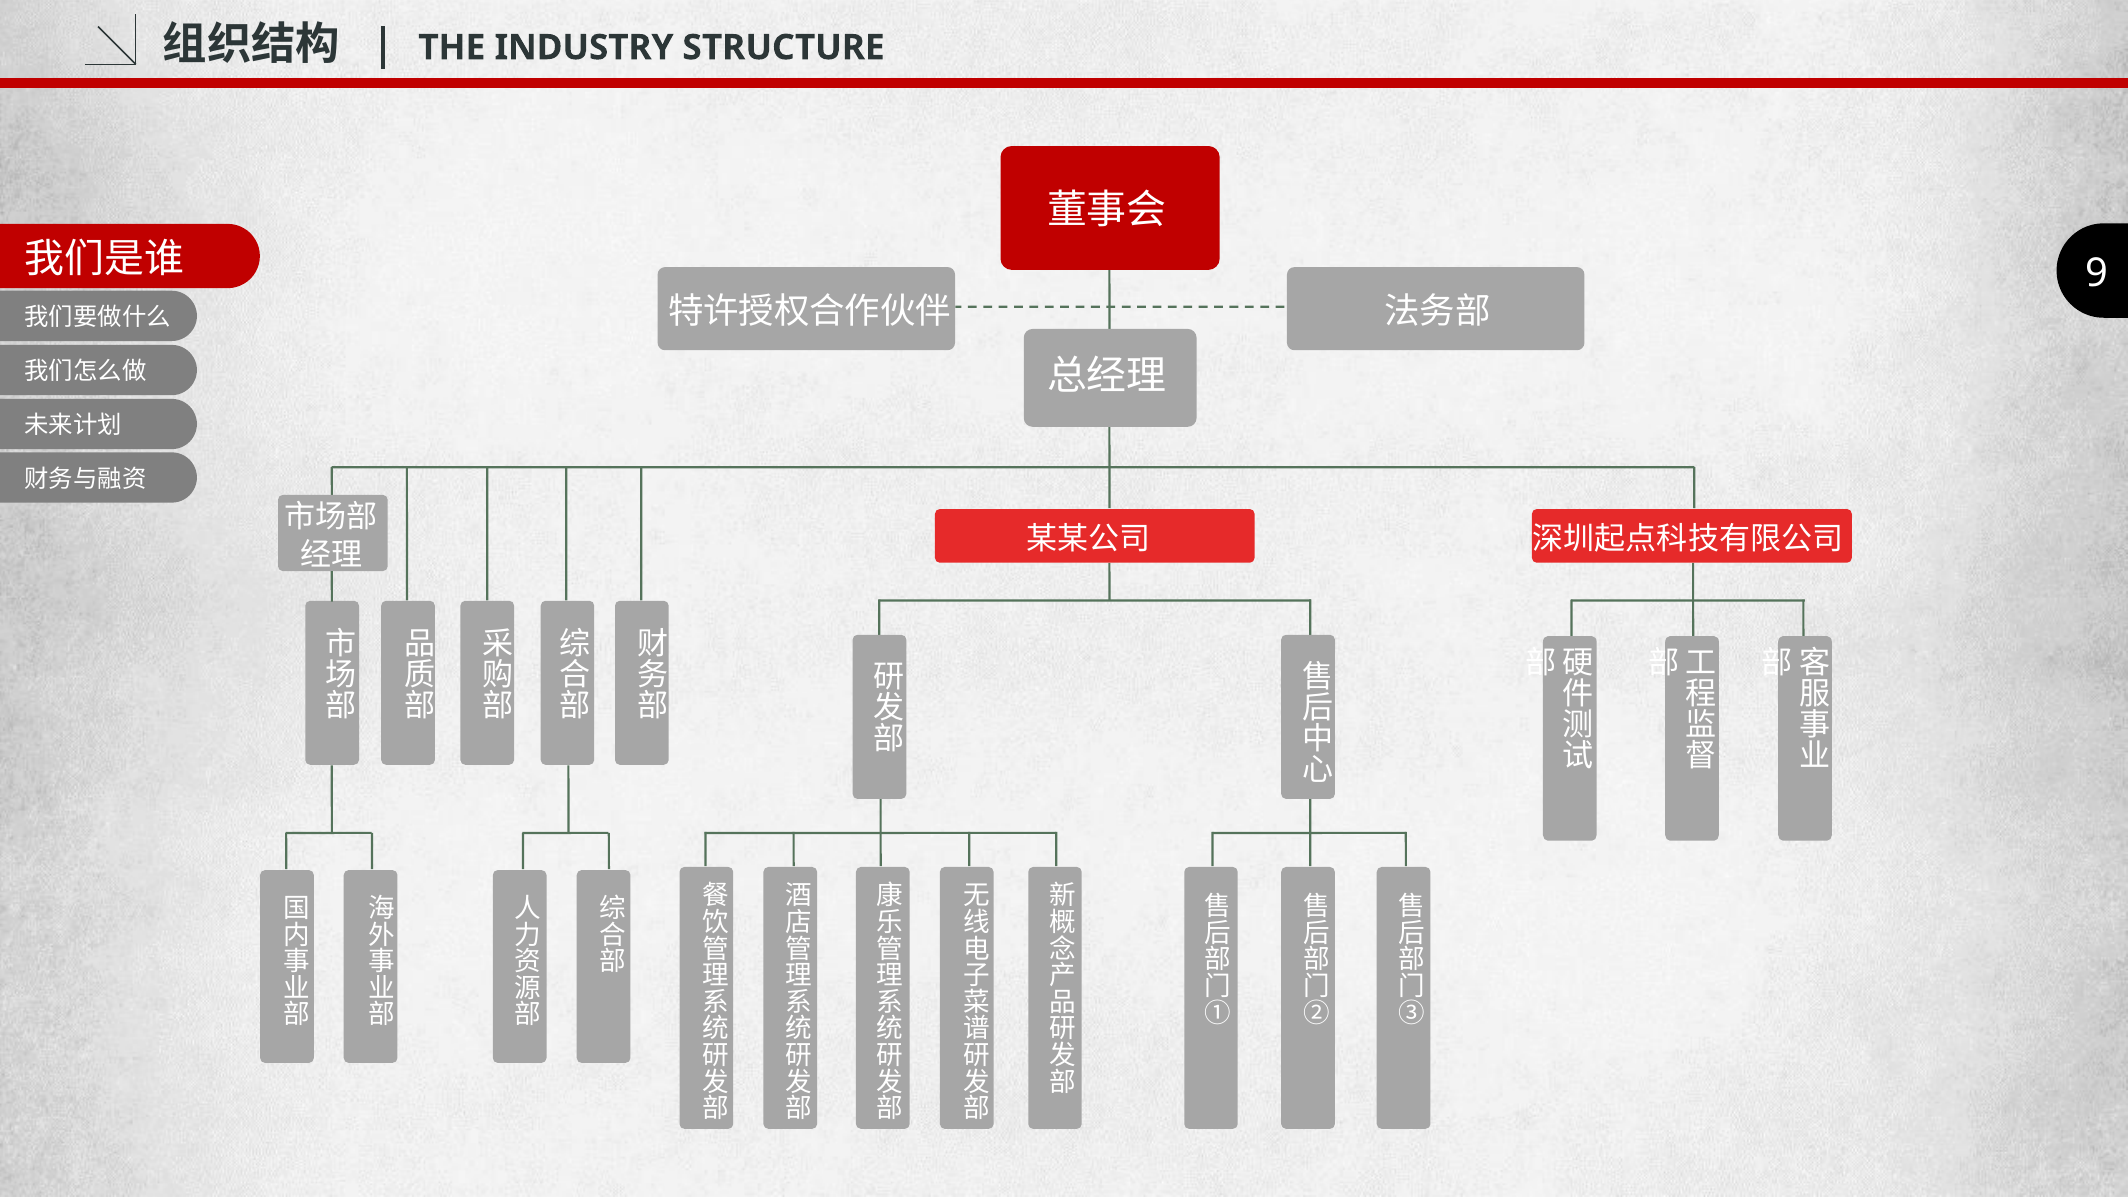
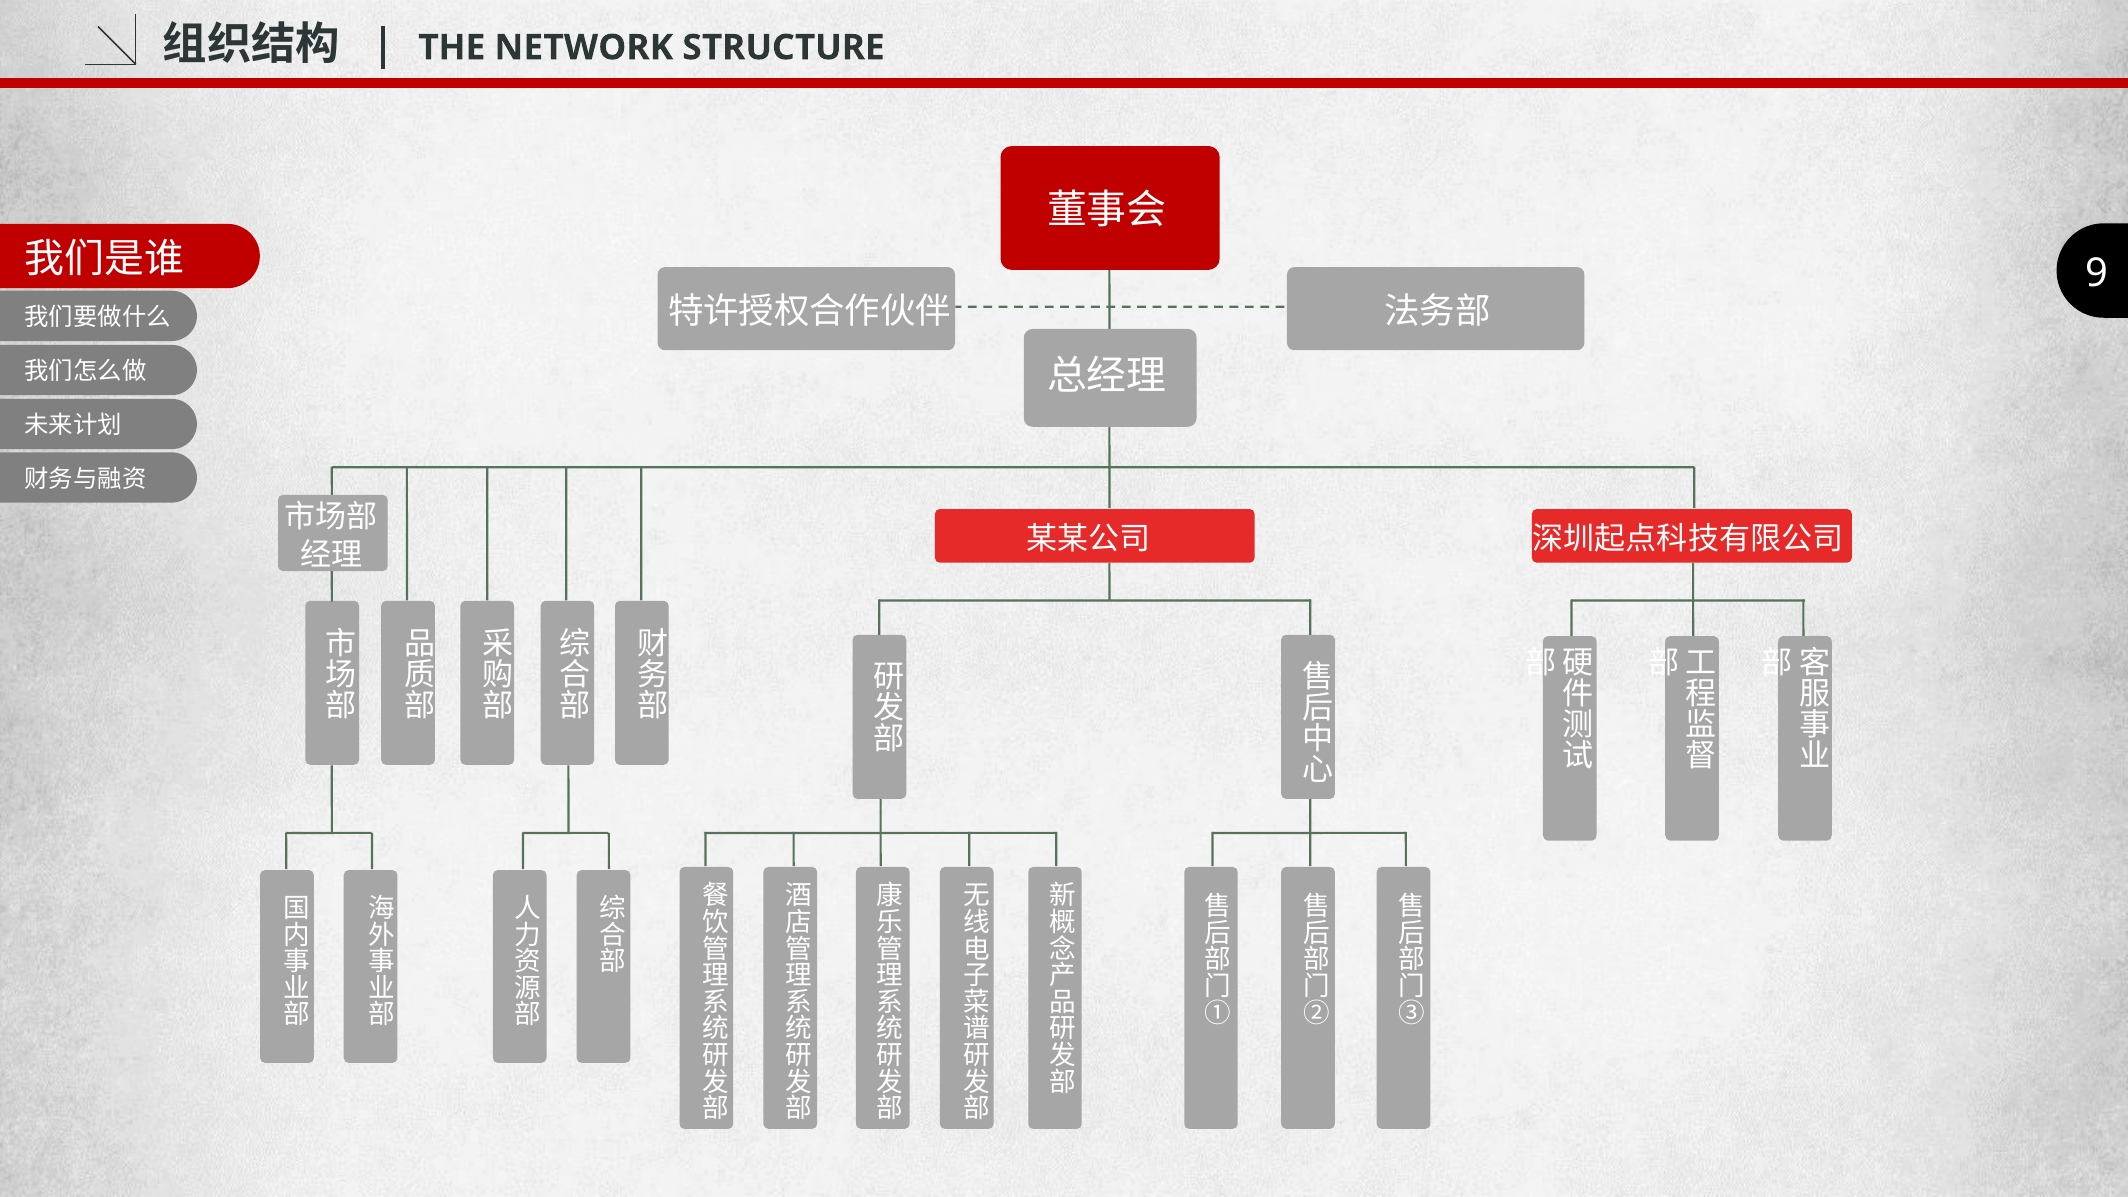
INDUSTRY: INDUSTRY -> NETWORK (584, 48)
